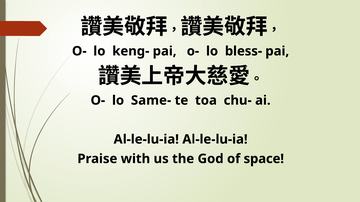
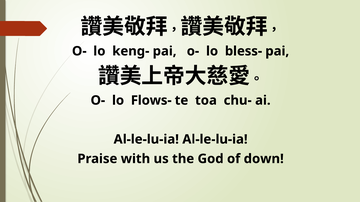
Same-: Same- -> Flows- (151, 101)
space: space -> down (264, 159)
